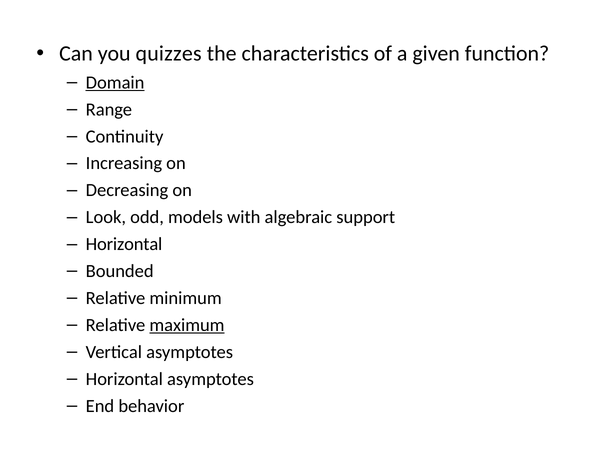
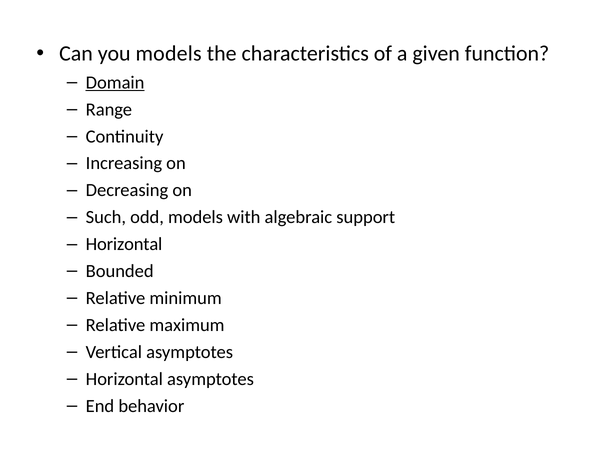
you quizzes: quizzes -> models (169, 54)
Look: Look -> Such (106, 217)
maximum underline: present -> none (187, 325)
